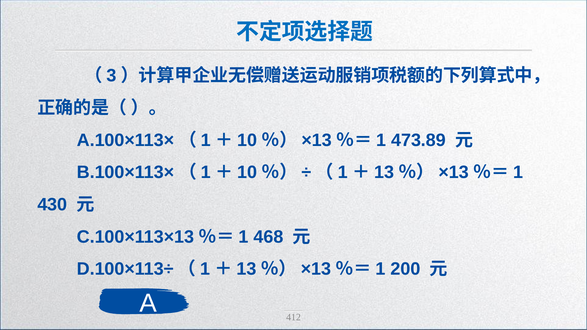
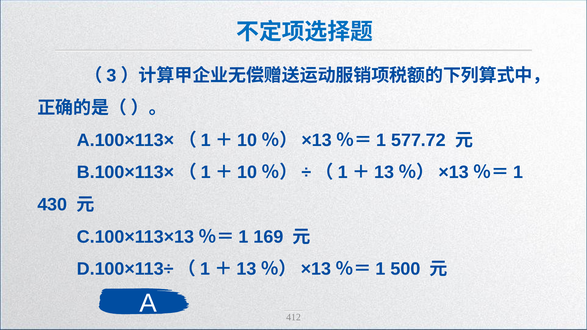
473.89: 473.89 -> 577.72 (418, 140)
468: 468 -> 169 (268, 237)
200: 200 -> 500 (405, 269)
